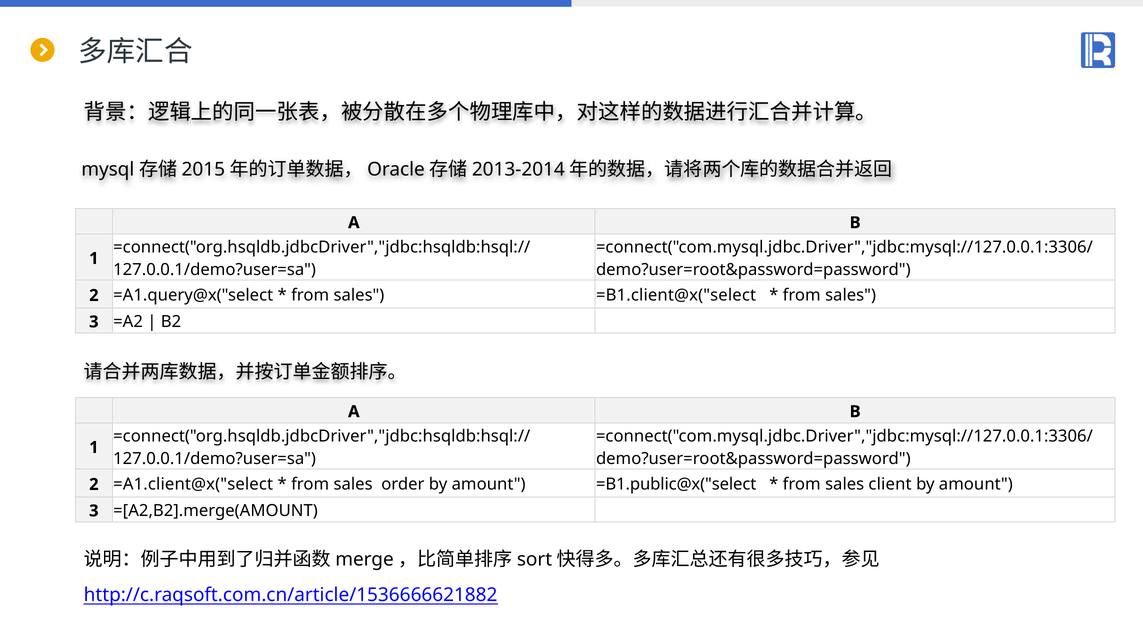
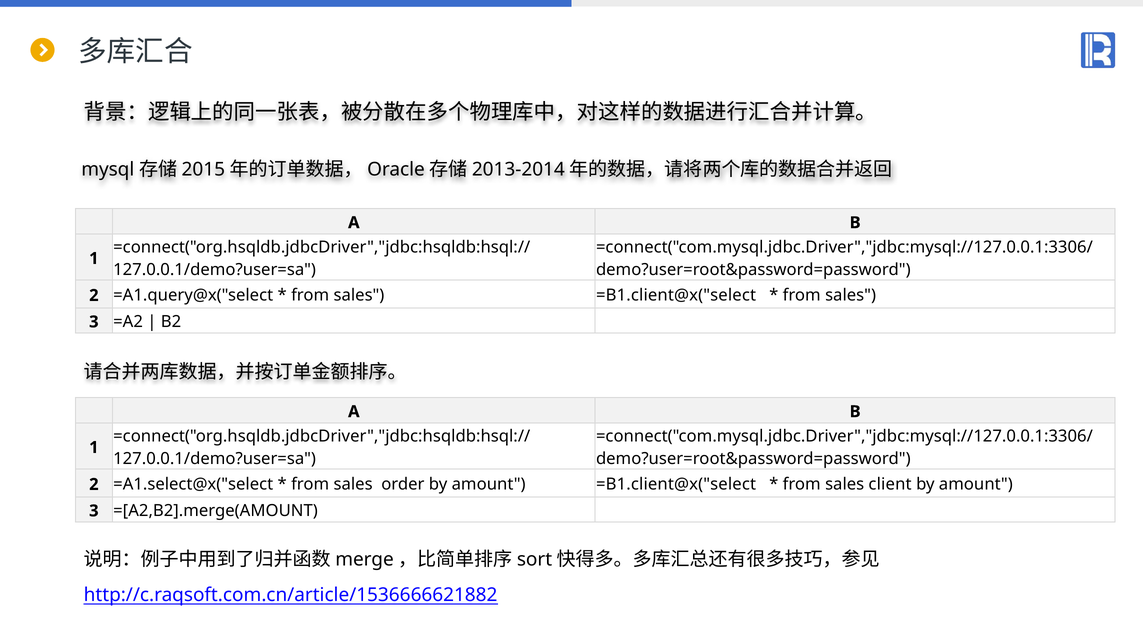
=A1.client@x("select: =A1.client@x("select -> =A1.select@x("select (193, 485)
amount =B1.public@x("select: =B1.public@x("select -> =B1.client@x("select (676, 485)
